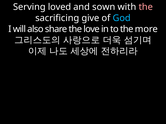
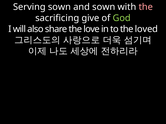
Serving loved: loved -> sown (59, 7)
God colour: light blue -> light green (122, 18)
more: more -> loved (146, 29)
